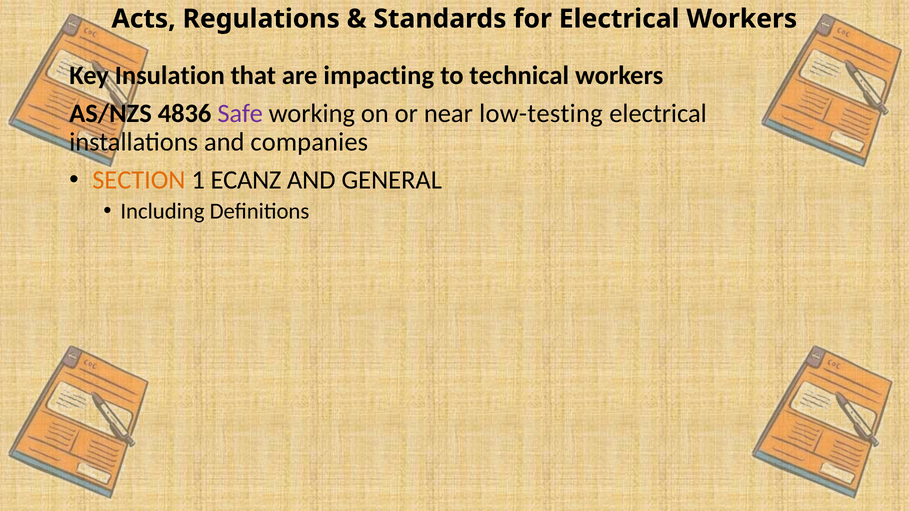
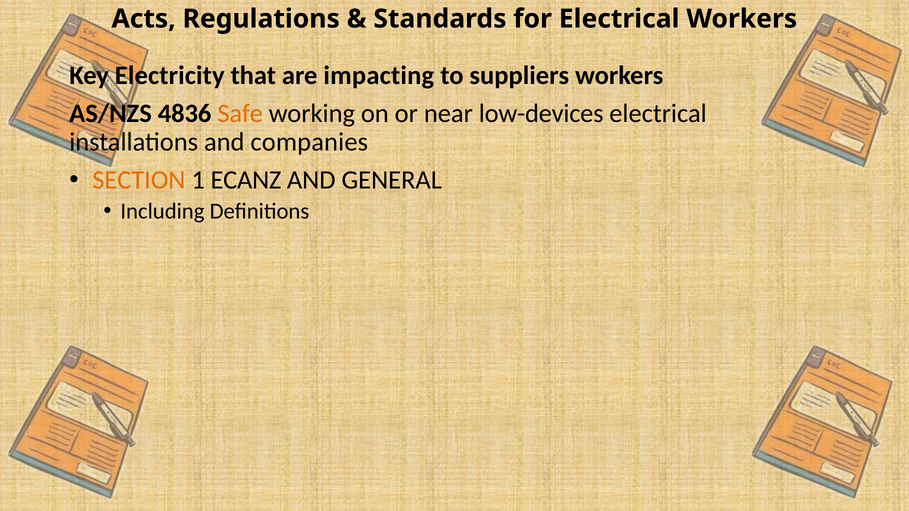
Insulation: Insulation -> Electricity (170, 75)
technical: technical -> suppliers (519, 75)
Safe colour: purple -> orange (240, 113)
low-testing: low-testing -> low-devices (541, 113)
